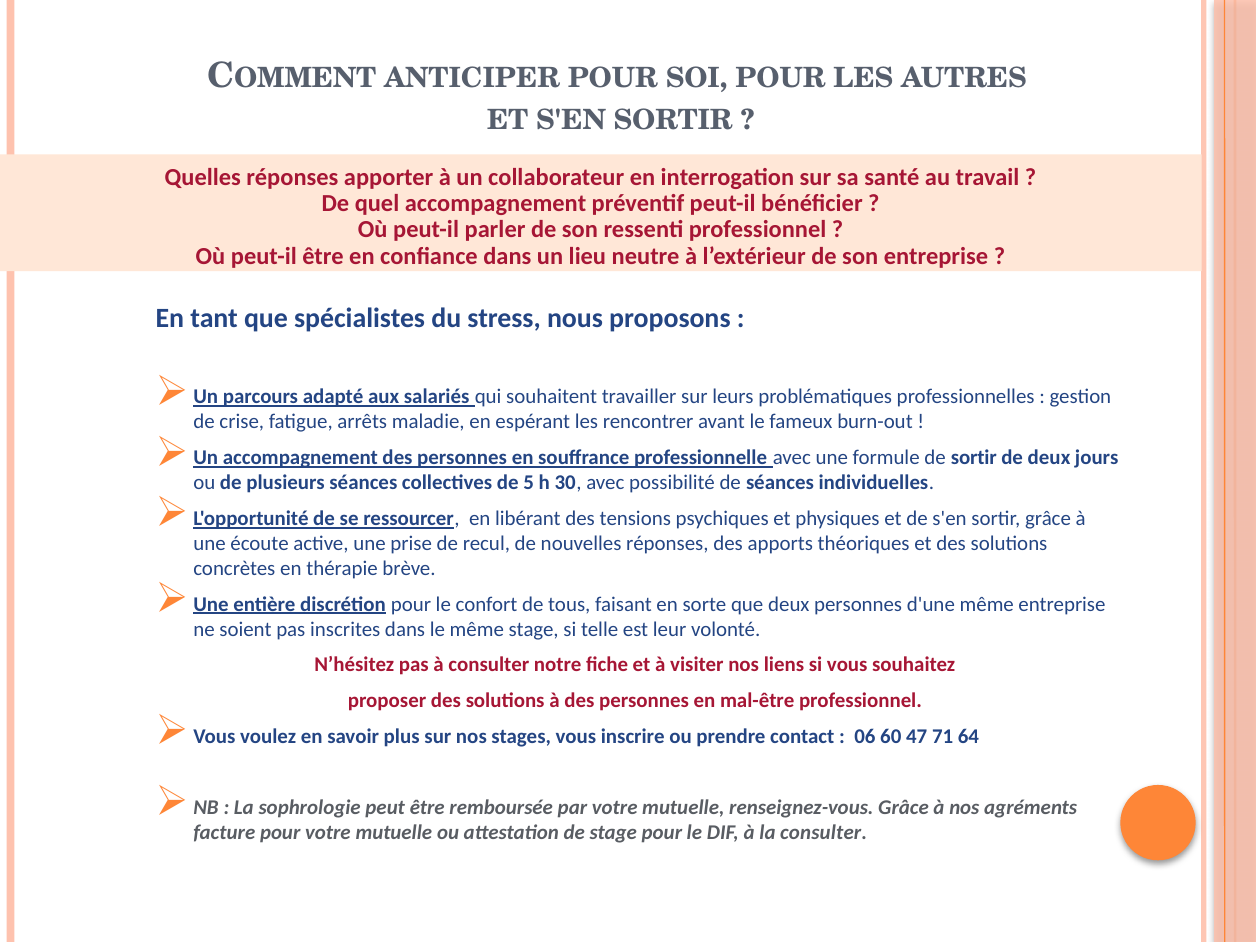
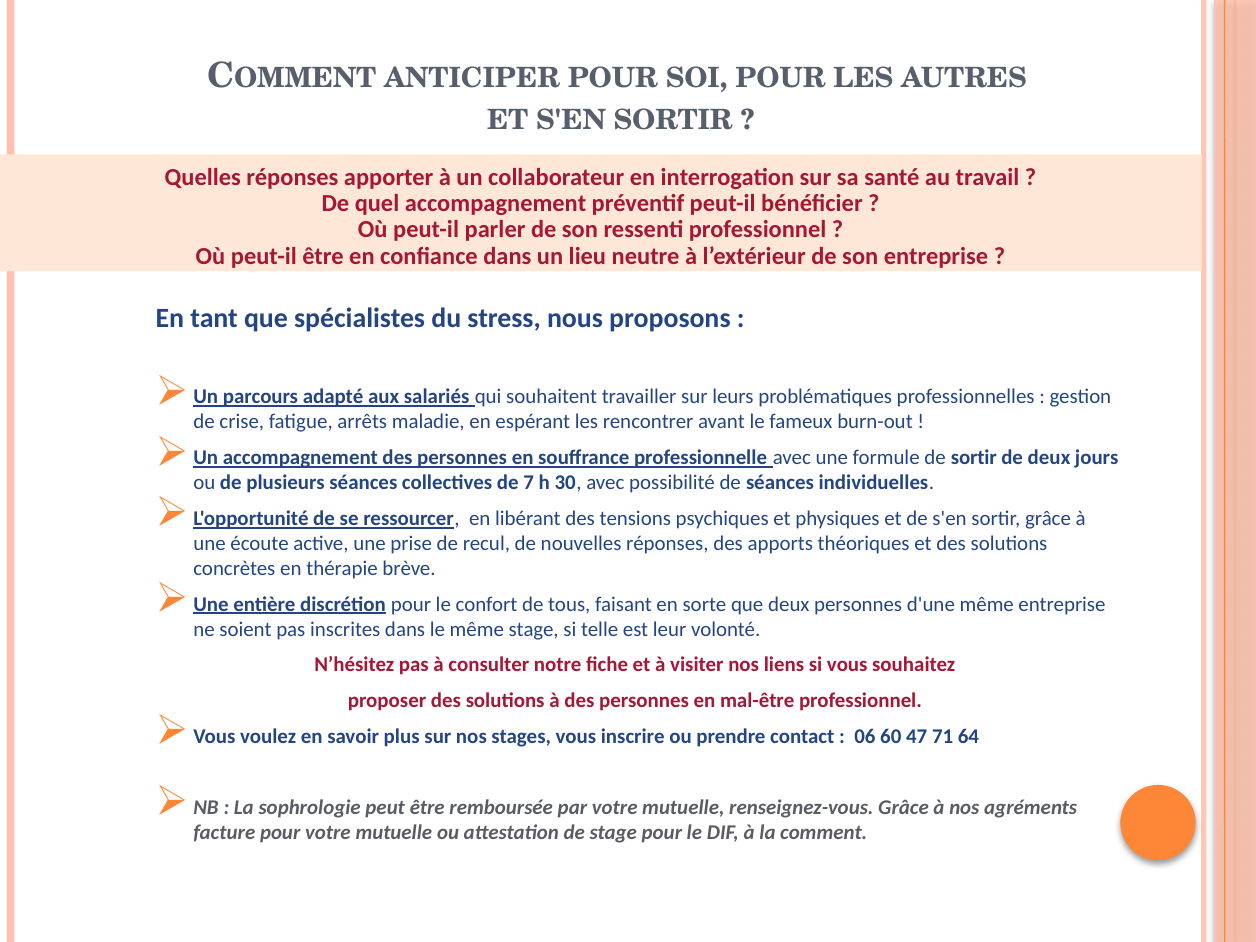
5: 5 -> 7 (529, 483)
la consulter: consulter -> comment (824, 832)
